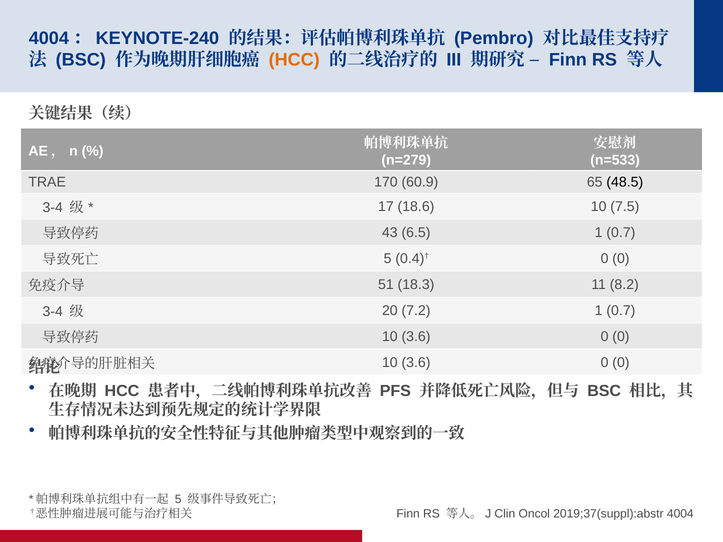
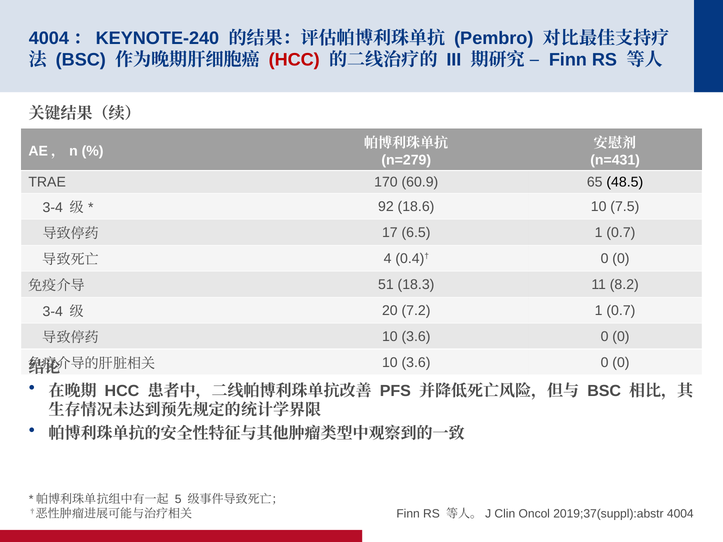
HCC colour: orange -> red (294, 60)
n=533: n=533 -> n=431 (615, 160)
17: 17 -> 92 (386, 207)
43: 43 -> 17 (390, 233)
5: 5 -> 4 (388, 259)
